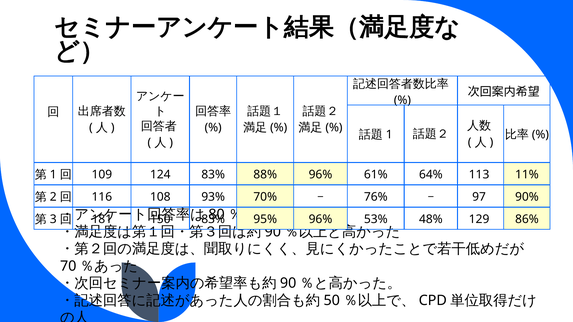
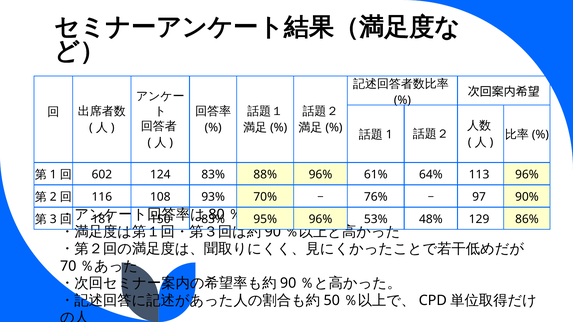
109: 109 -> 602 (102, 175)
113 11%: 11% -> 96% (527, 175)
